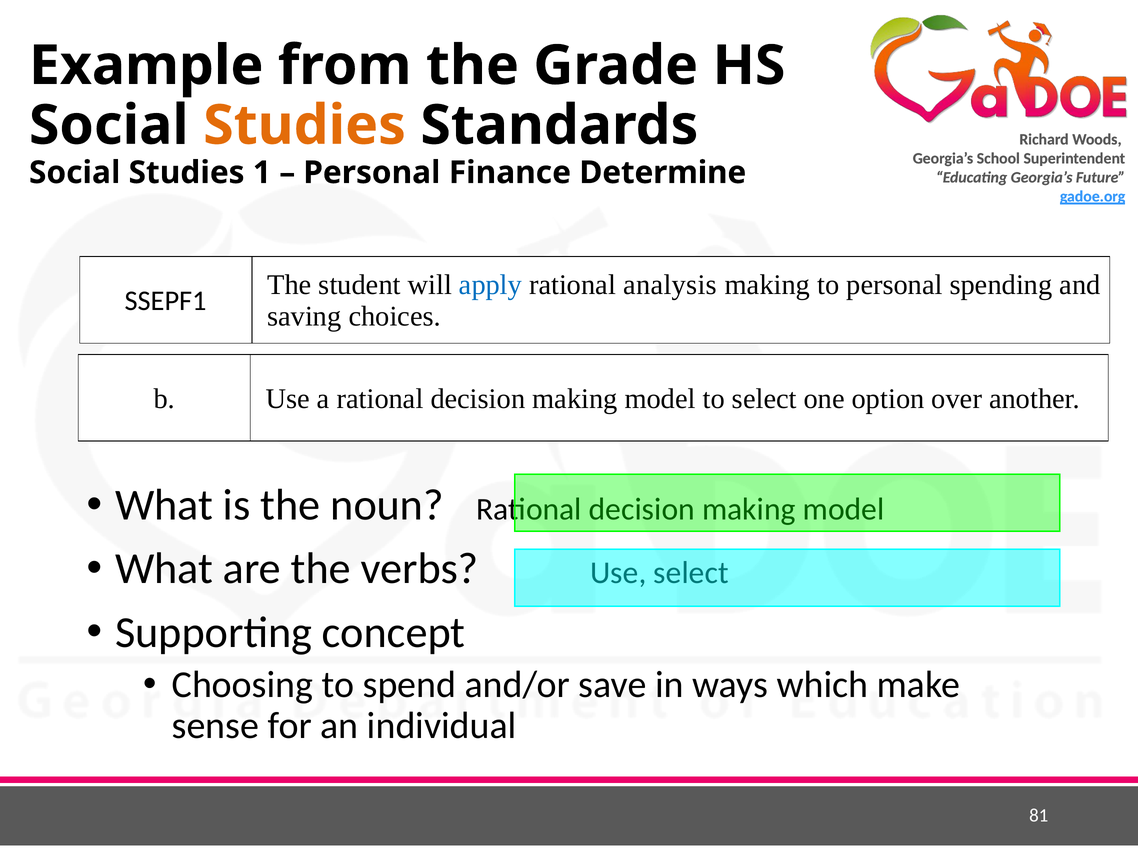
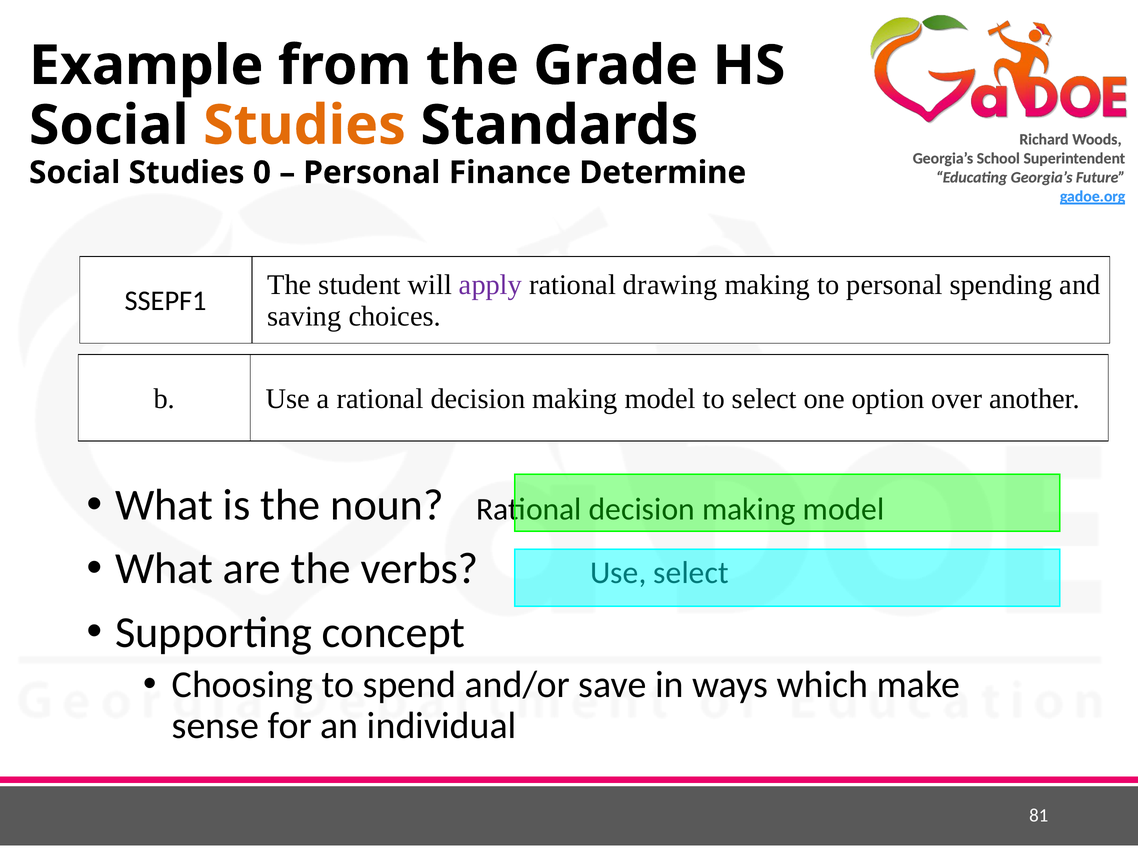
1: 1 -> 0 (262, 173)
apply colour: blue -> purple (491, 285)
analysis: analysis -> drawing (670, 285)
